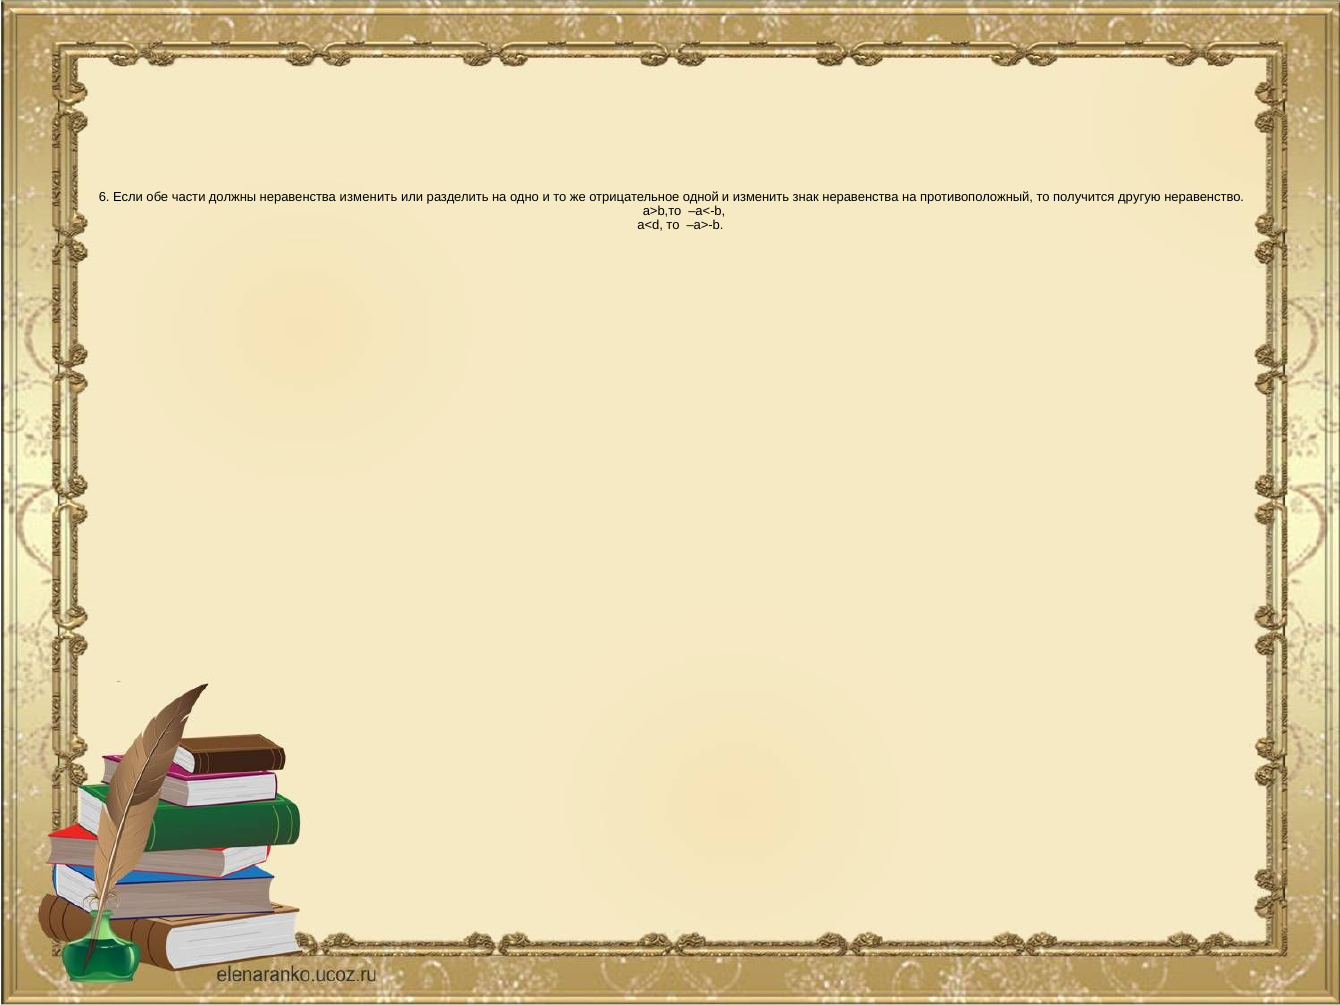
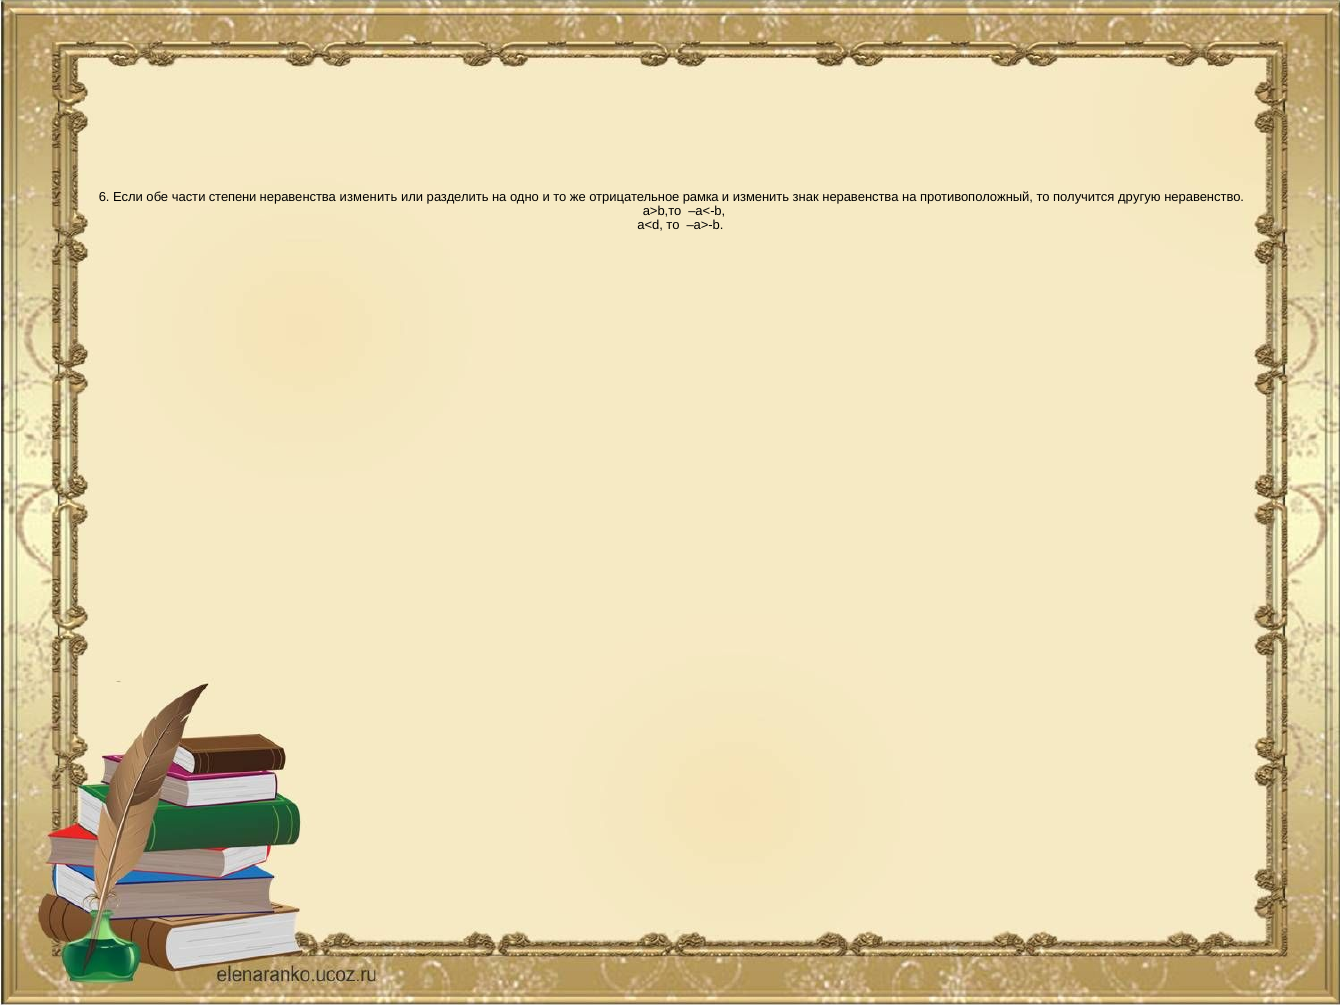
должны: должны -> степени (233, 197)
одной: одной -> рамка (701, 197)
